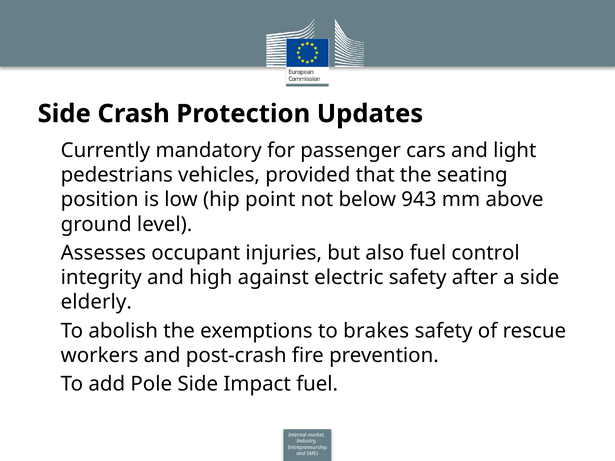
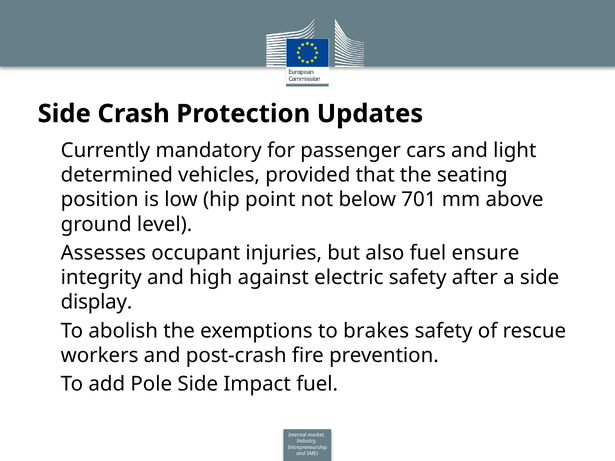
pedestrians: pedestrians -> determined (117, 175)
943: 943 -> 701 (419, 200)
control: control -> ensure (486, 253)
elderly: elderly -> display (96, 302)
